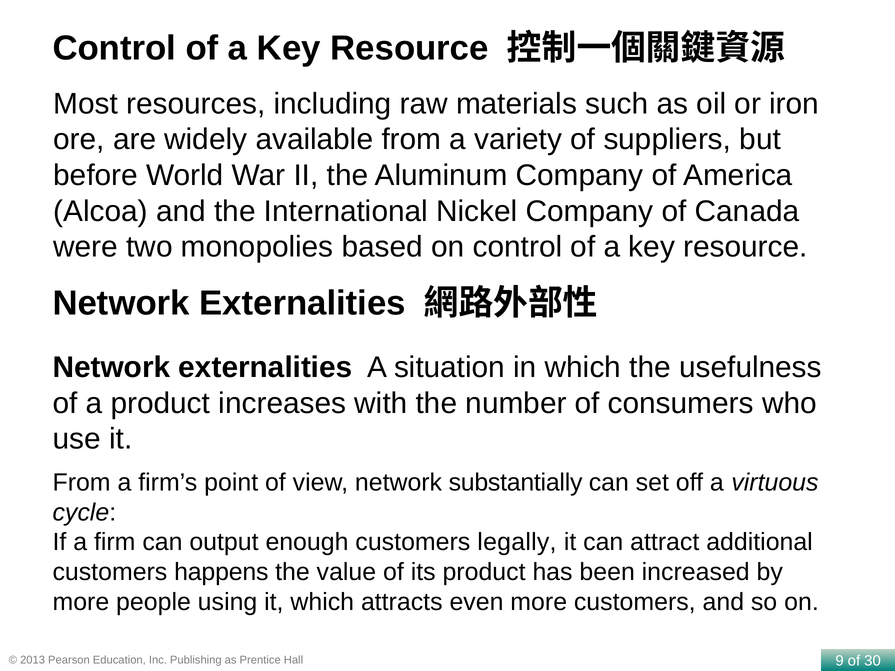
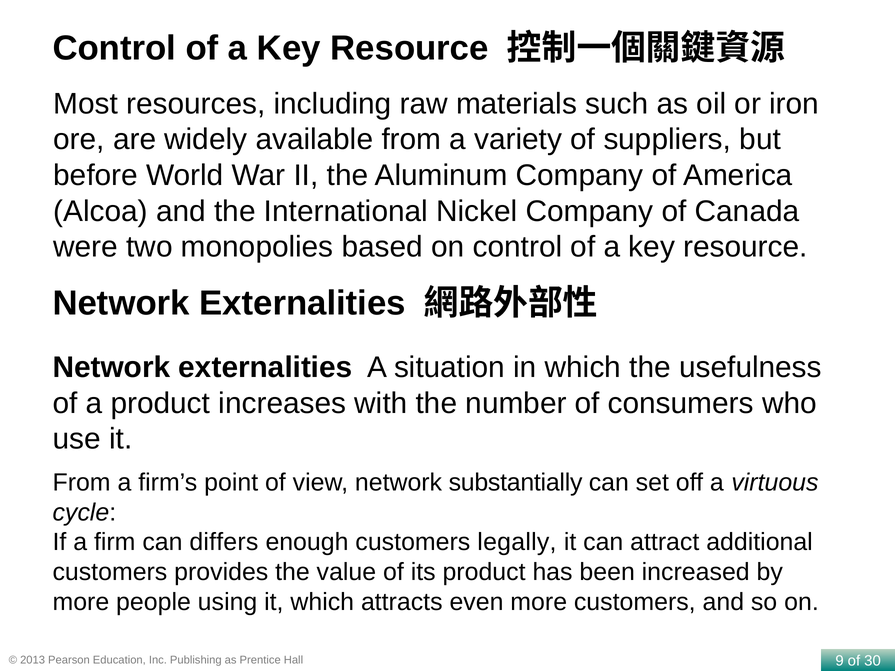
output: output -> differs (224, 542)
happens: happens -> provides (221, 572)
